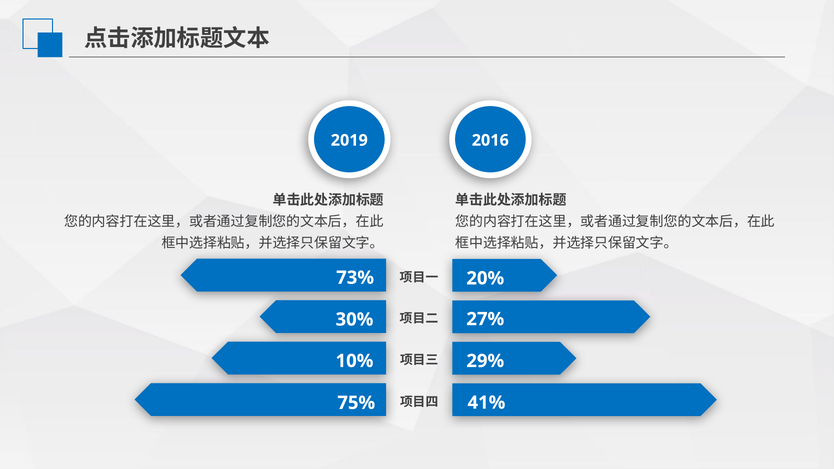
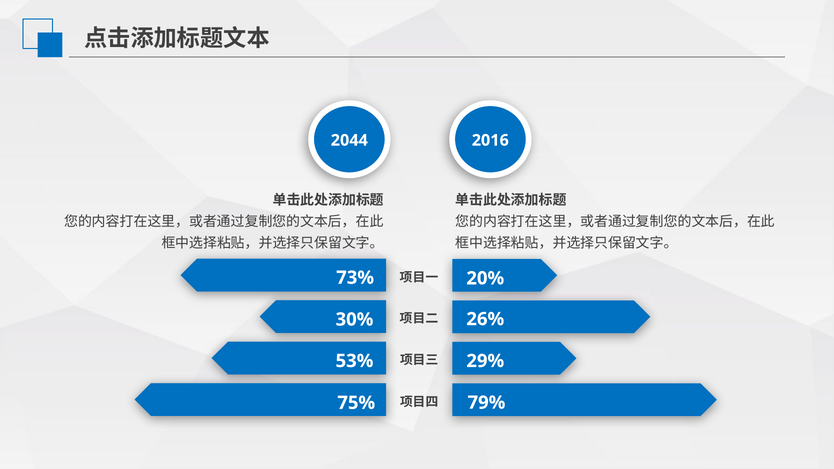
2019: 2019 -> 2044 (349, 140)
27%: 27% -> 26% (485, 319)
10%: 10% -> 53% (354, 361)
41%: 41% -> 79% (486, 403)
